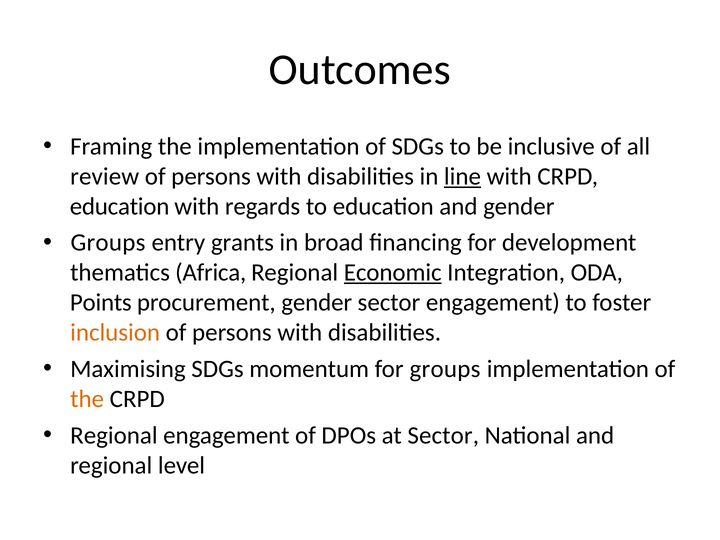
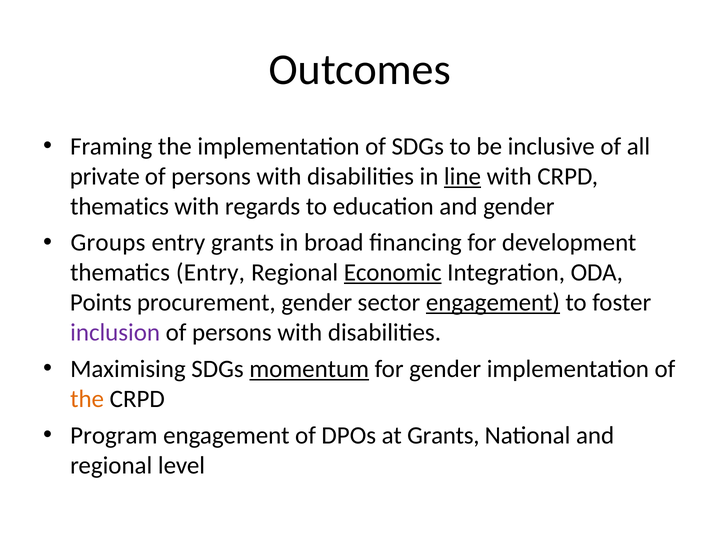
review: review -> private (105, 176)
education: education -> thematics (120, 206)
thematics Africa: Africa -> Entry (210, 273)
engagement underline: none -> present (493, 303)
inclusion colour: orange -> purple (115, 333)
momentum underline: none -> present (309, 369)
for groups: groups -> gender (445, 369)
Regional: Regional -> Program (114, 435)
at Sector: Sector -> Grants (443, 435)
